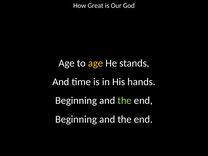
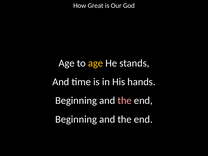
the colour: light green -> pink (125, 101)
